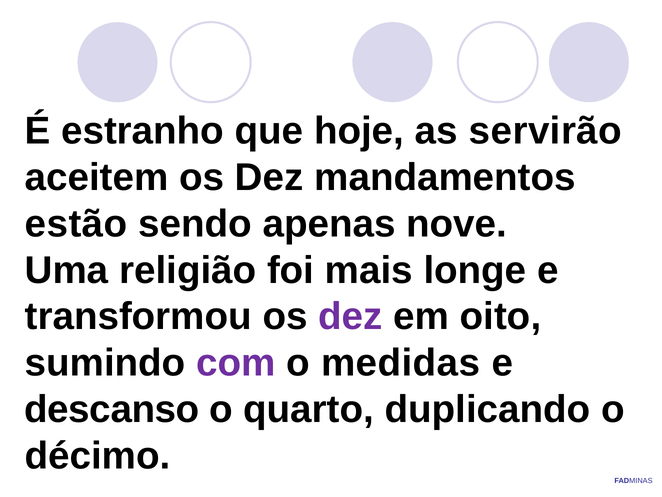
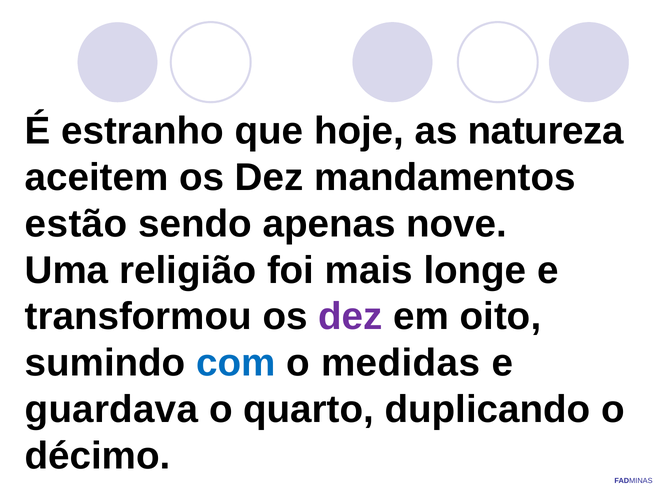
servirão: servirão -> natureza (546, 131)
com colour: purple -> blue (236, 363)
descanso: descanso -> guardava (111, 409)
